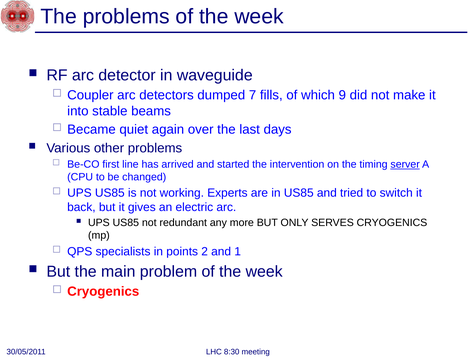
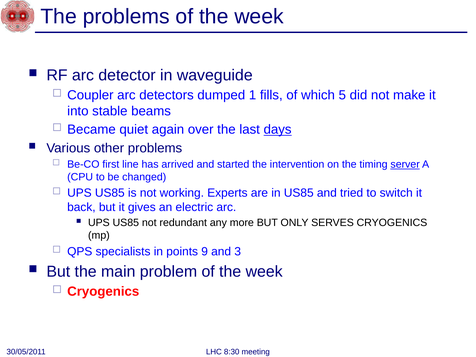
7: 7 -> 1 (253, 95)
9: 9 -> 5 (342, 95)
days underline: none -> present (278, 130)
2: 2 -> 9 (205, 251)
1: 1 -> 3 (238, 251)
